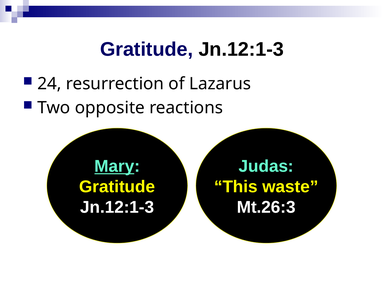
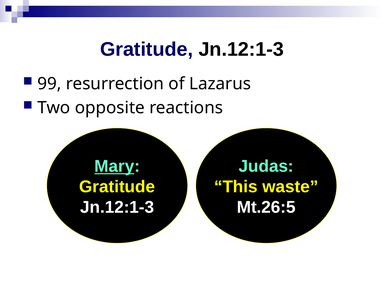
24: 24 -> 99 (49, 84)
Mt.26:3: Mt.26:3 -> Mt.26:5 (266, 207)
